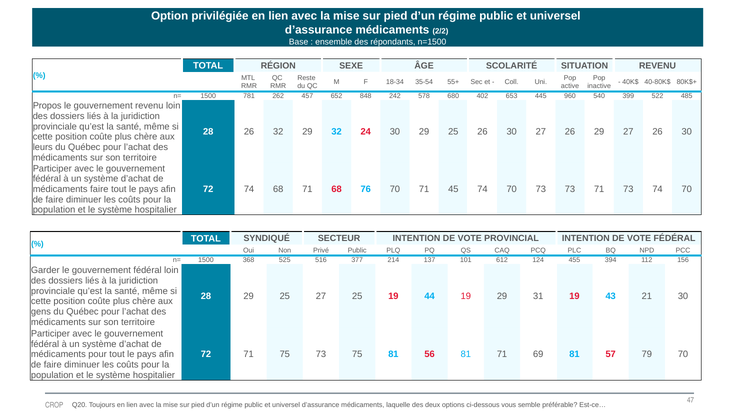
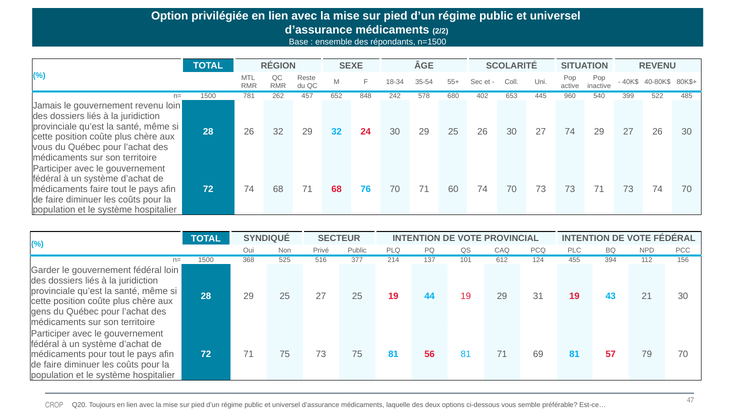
Propos: Propos -> Jamais (47, 106)
30 27 26: 26 -> 74 (570, 132)
leurs: leurs -> vous (43, 147)
45: 45 -> 60 (453, 189)
